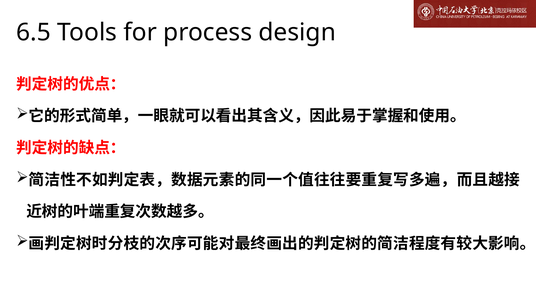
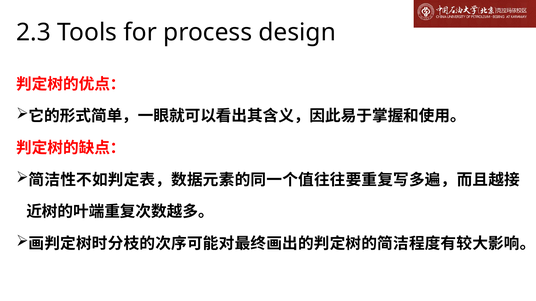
6.5: 6.5 -> 2.3 (34, 33)
